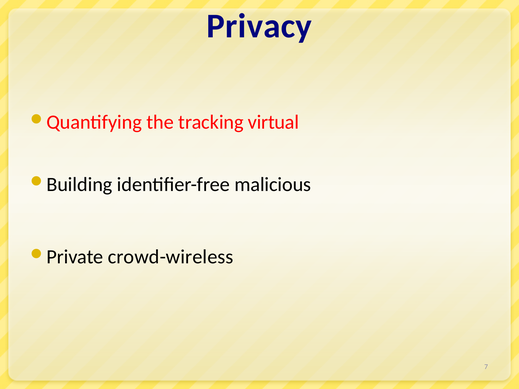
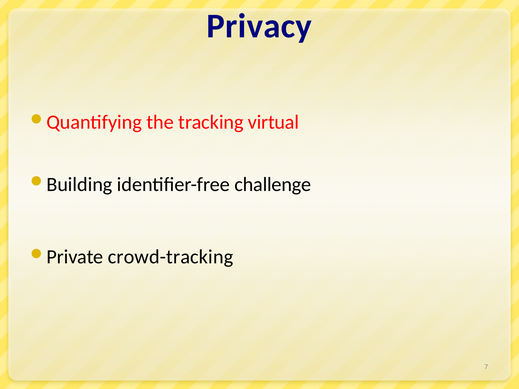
malicious: malicious -> challenge (273, 185)
crowd-wireless: crowd-wireless -> crowd-tracking (171, 257)
